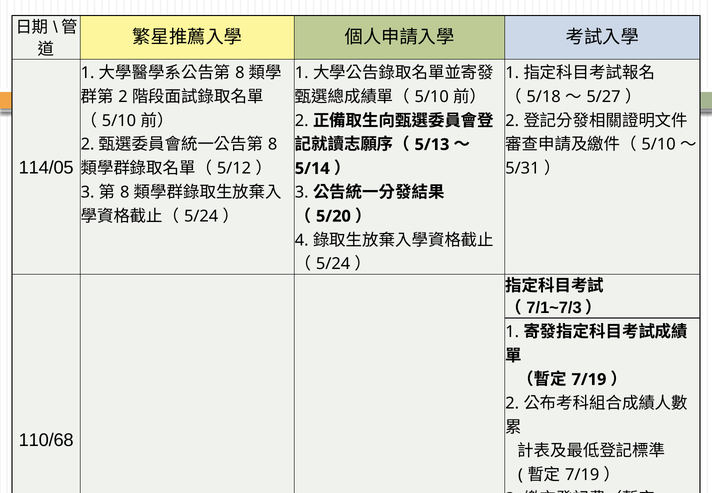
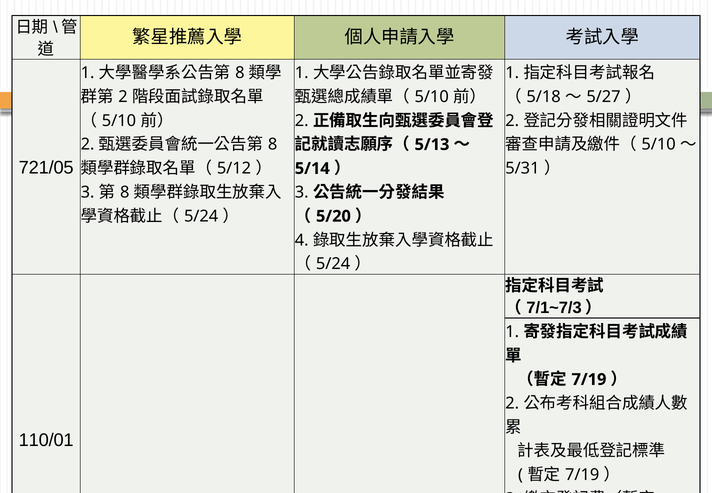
114/05: 114/05 -> 721/05 (46, 168)
110/68: 110/68 -> 110/01 (46, 440)
